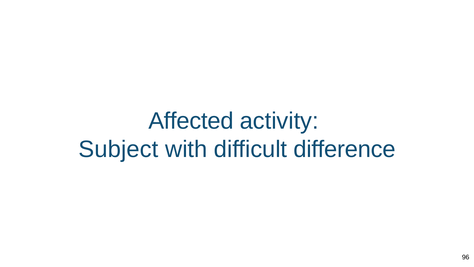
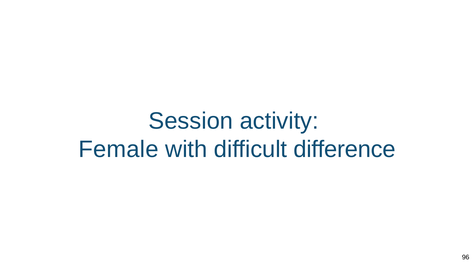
Affected: Affected -> Session (191, 121)
Subject: Subject -> Female (119, 149)
